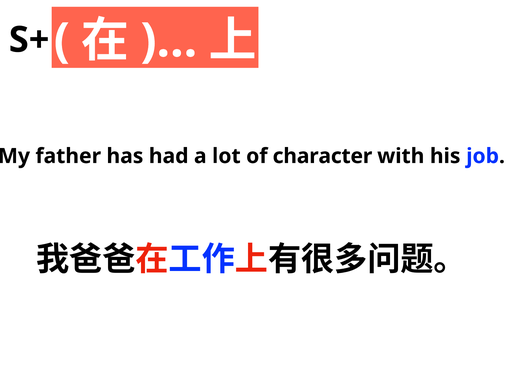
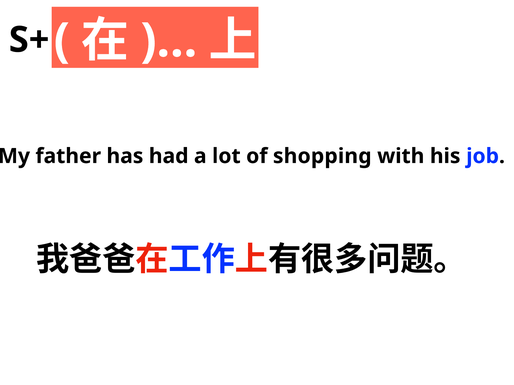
character: character -> shopping (322, 156)
